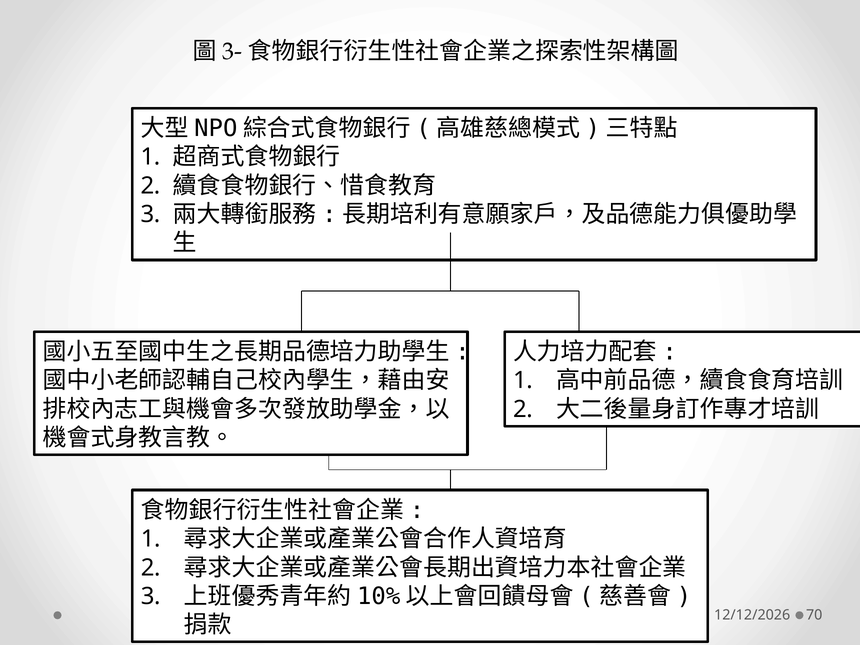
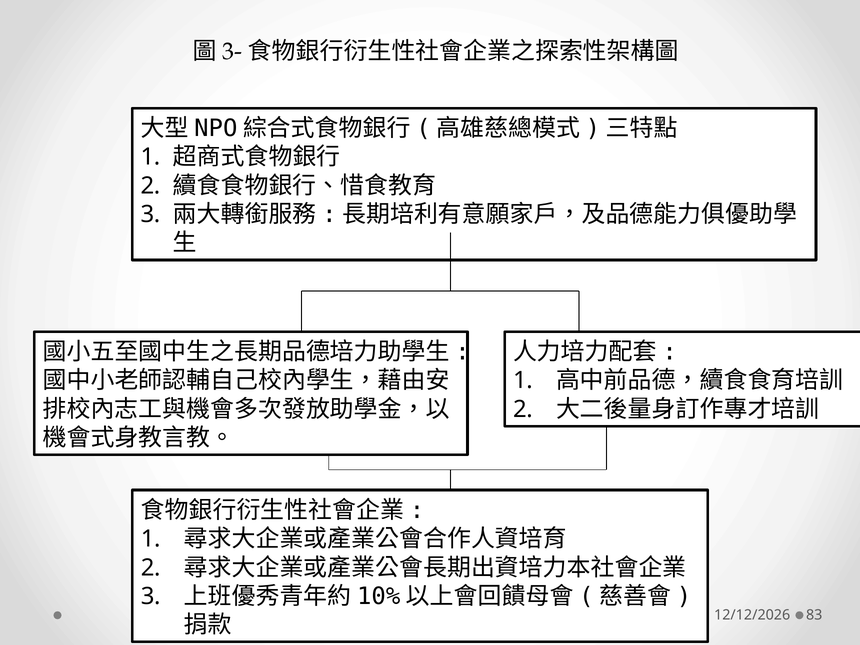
70: 70 -> 83 (814, 615)
